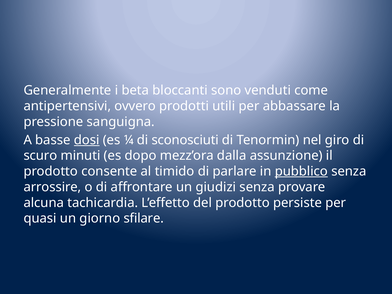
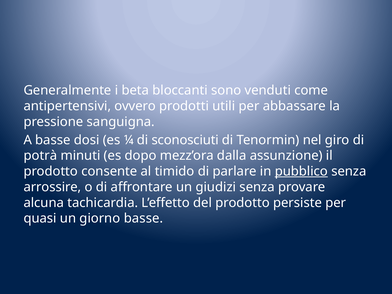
dosi underline: present -> none (87, 140)
scuro: scuro -> potrà (40, 156)
giorno sfilare: sfilare -> basse (144, 218)
